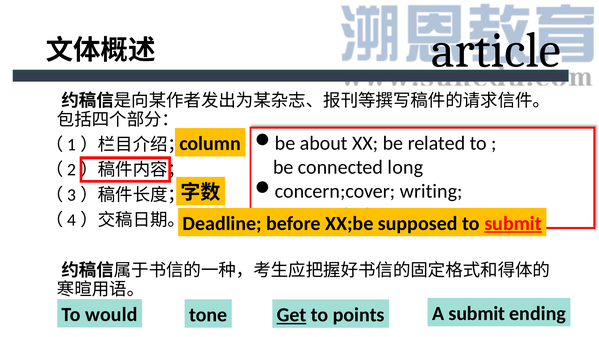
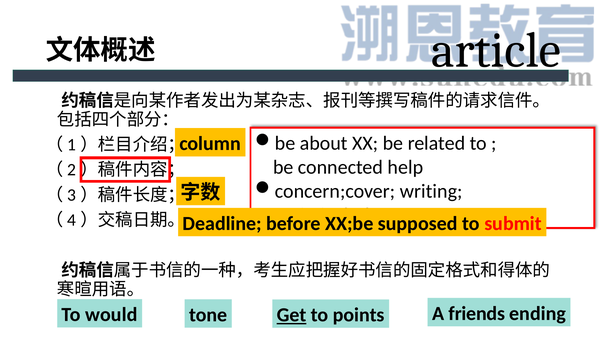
long: long -> help (405, 167)
submit underline: present -> none (513, 223)
A submit: submit -> friends (477, 313)
